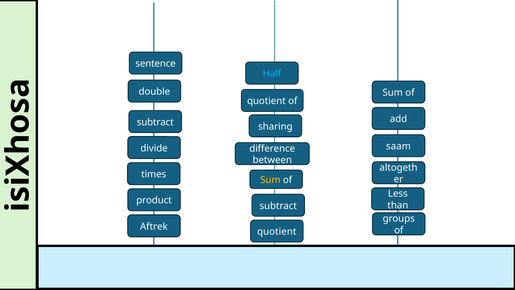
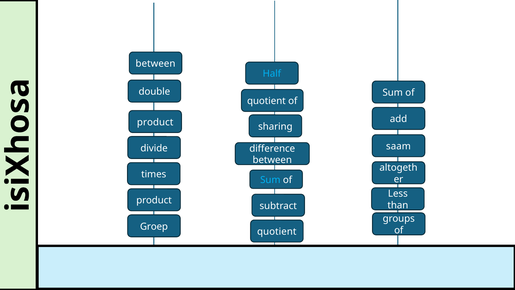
sentence: sentence -> between (155, 64)
subtract: subtract -> product (155, 122)
Sum colour: yellow -> light blue (270, 180)
Aftrek: Aftrek -> Groep (154, 226)
